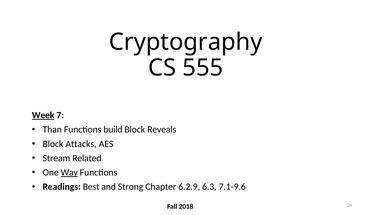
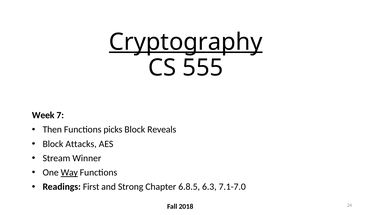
Cryptography underline: none -> present (186, 42)
Week underline: present -> none (43, 115)
Than: Than -> Then (52, 129)
build: build -> picks (113, 129)
Related: Related -> Winner (87, 158)
Best: Best -> First (91, 186)
6.2.9: 6.2.9 -> 6.8.5 (189, 186)
7.1-9.6: 7.1-9.6 -> 7.1-7.0 (232, 186)
